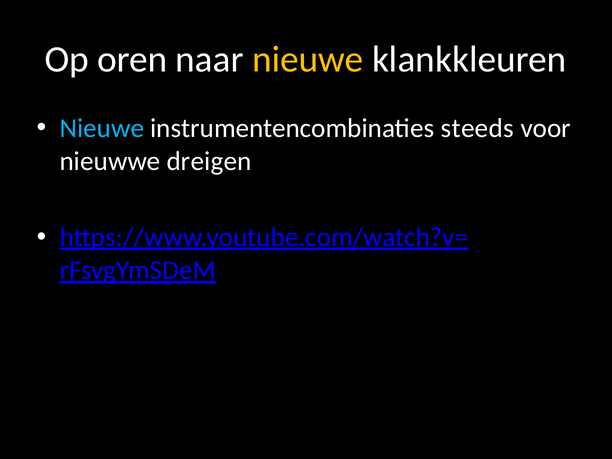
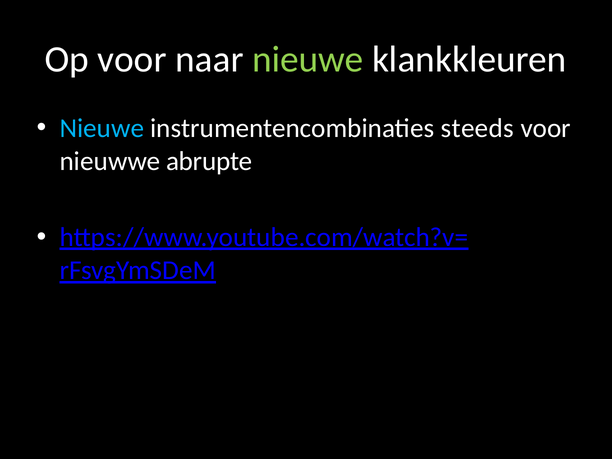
Op oren: oren -> voor (132, 59)
nieuwe colour: yellow -> light green (308, 59)
dreigen: dreigen -> abrupte (209, 161)
